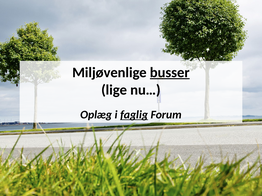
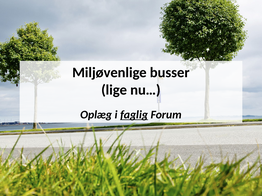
busser underline: present -> none (170, 73)
